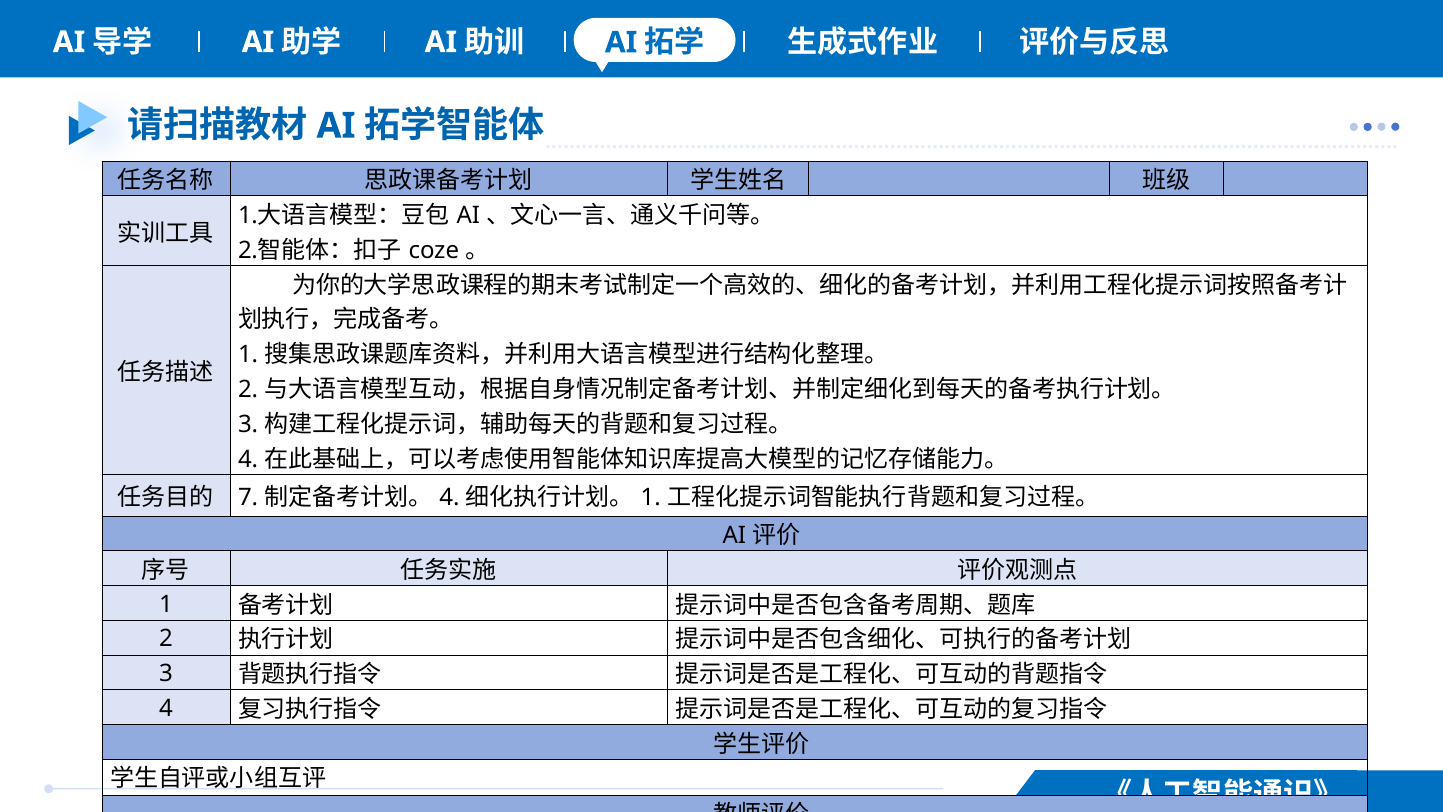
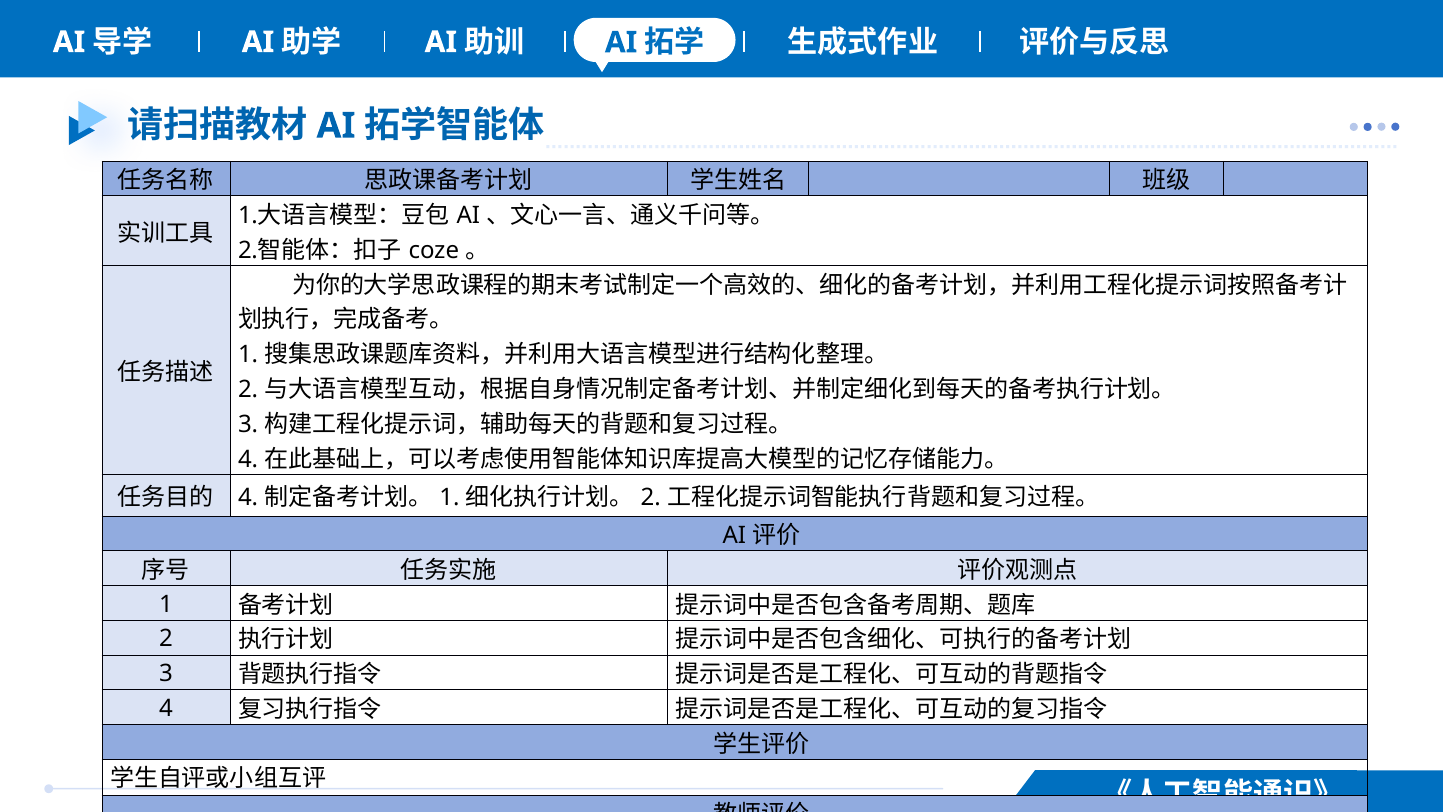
7: 7 -> 4 (248, 497)
4: 4 -> 1 (449, 497)
1: 1 -> 2 (651, 497)
